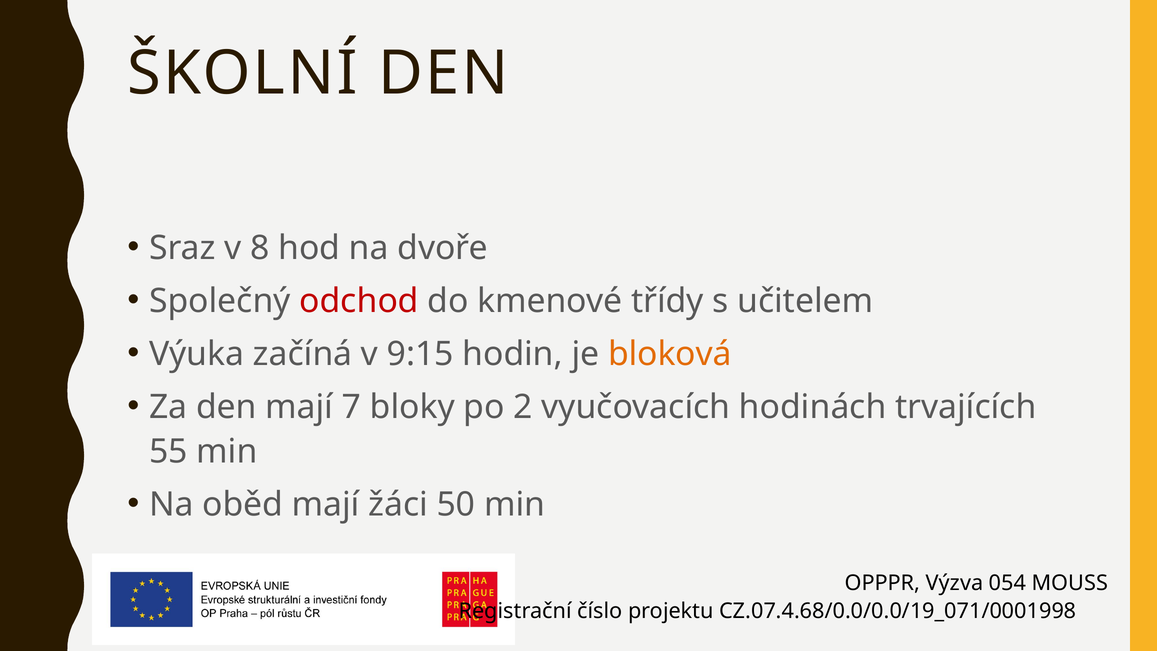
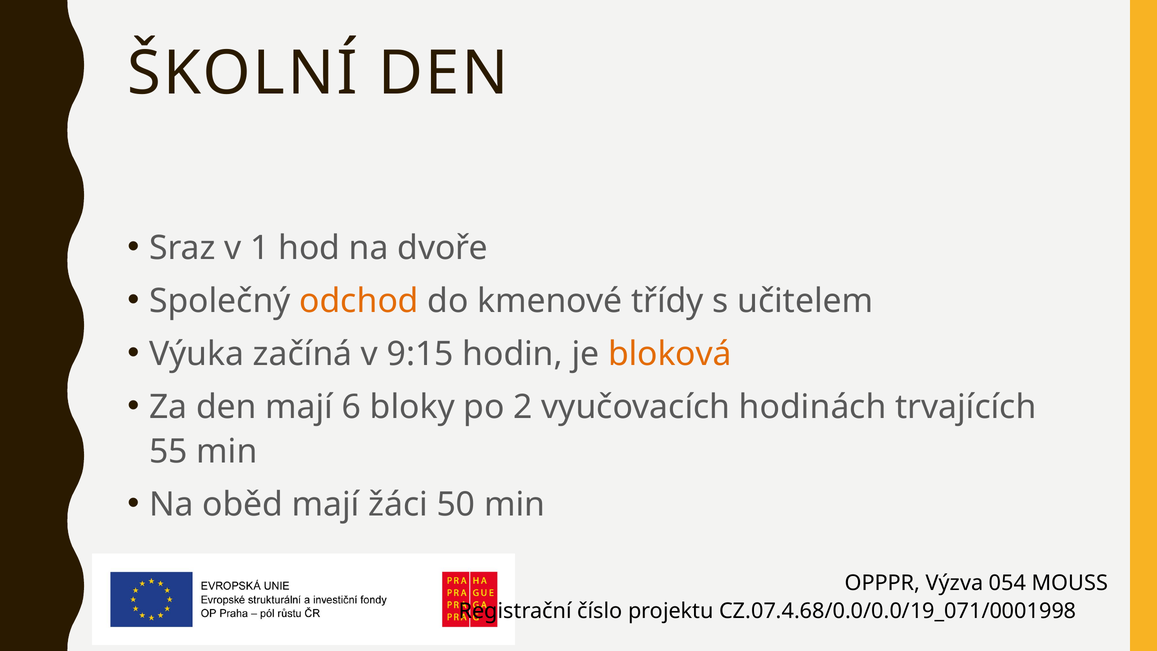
8: 8 -> 1 (260, 248)
odchod colour: red -> orange (359, 301)
7: 7 -> 6 (351, 407)
